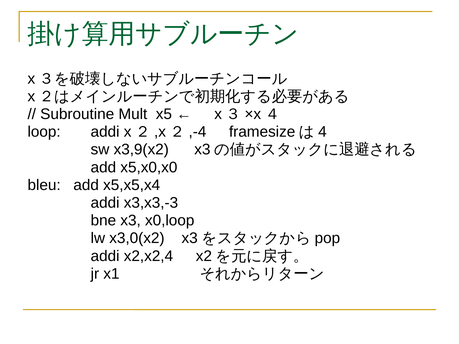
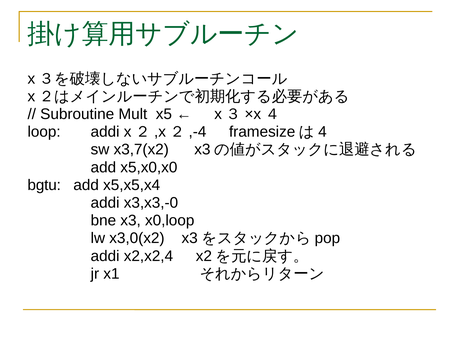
x3,9(x2: x3,9(x2 -> x3,7(x2 (141, 150)
bleu: bleu -> bgtu (44, 185)
x3,x3,-3: x3,x3,-3 -> x3,x3,-0 (151, 203)
